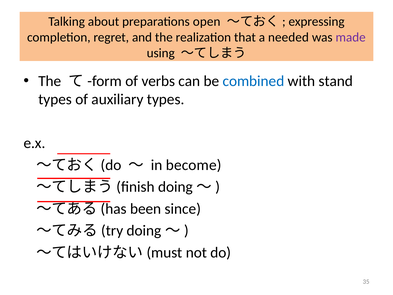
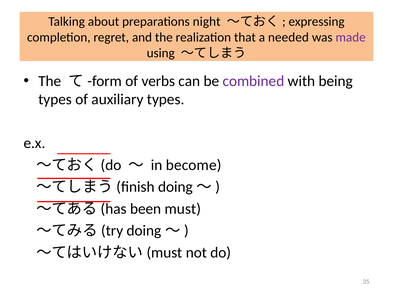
open: open -> night (207, 22)
combined colour: blue -> purple (253, 81)
stand: stand -> being (336, 81)
since: since -> must (183, 209)
